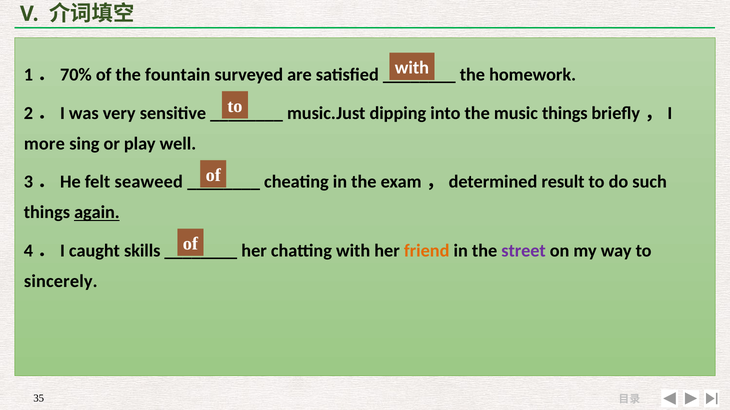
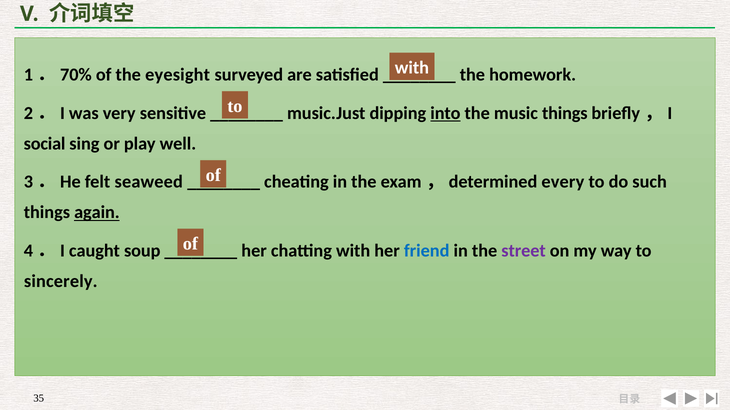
fountain: fountain -> eyesight (178, 75)
into underline: none -> present (445, 113)
more: more -> social (45, 144)
result: result -> every (563, 182)
skills: skills -> soup (142, 251)
friend colour: orange -> blue (427, 251)
